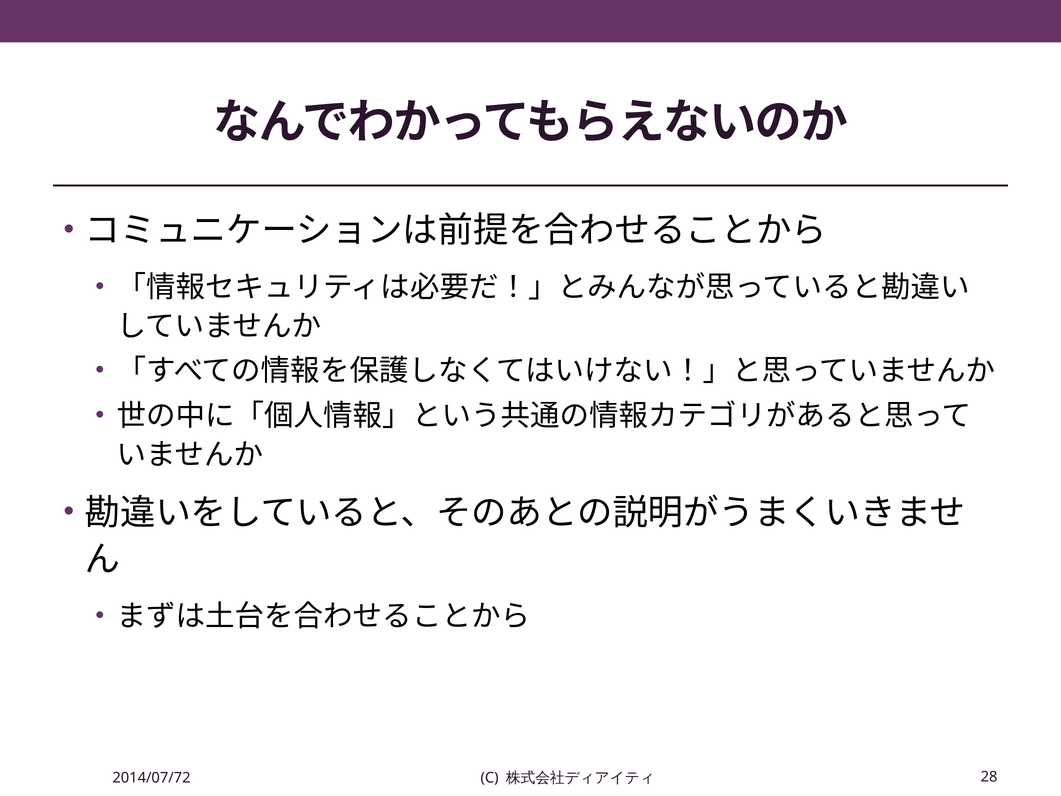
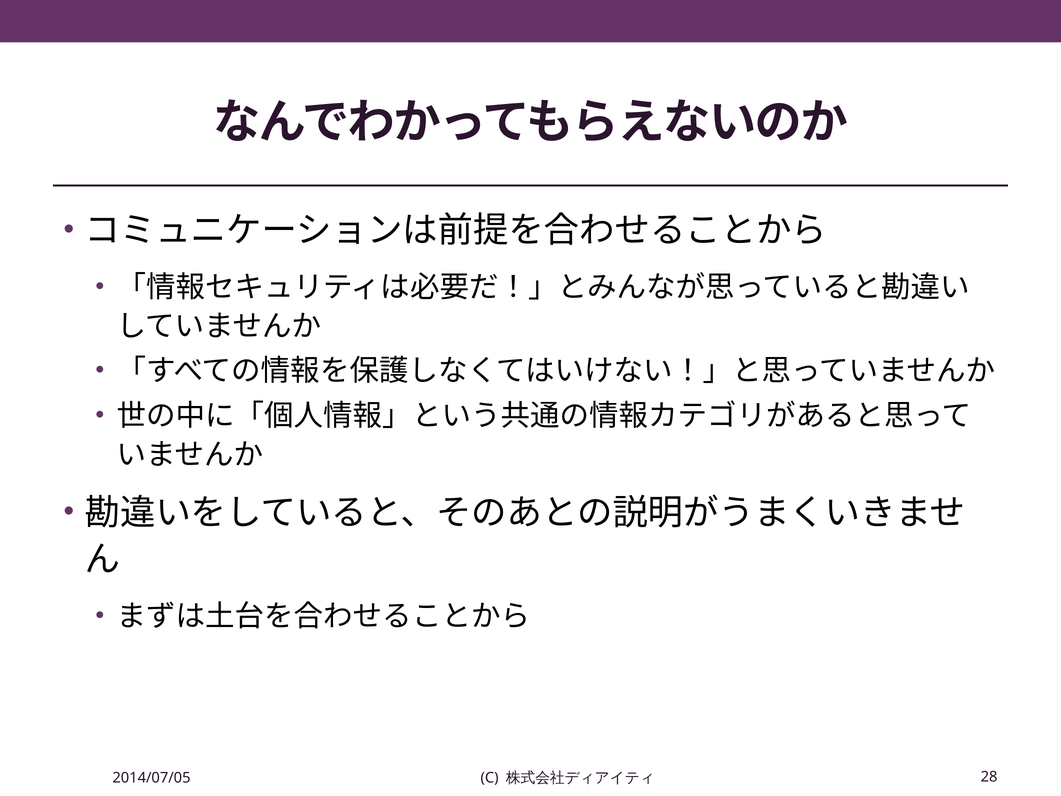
2014/07/72: 2014/07/72 -> 2014/07/05 (152, 778)
